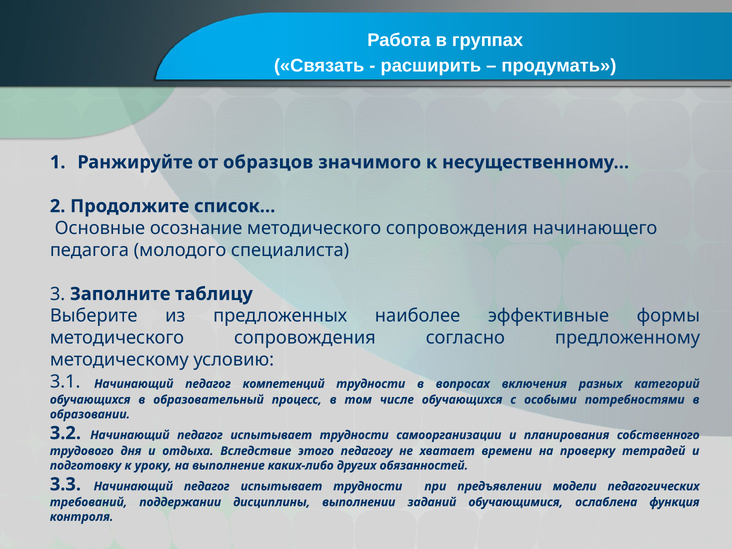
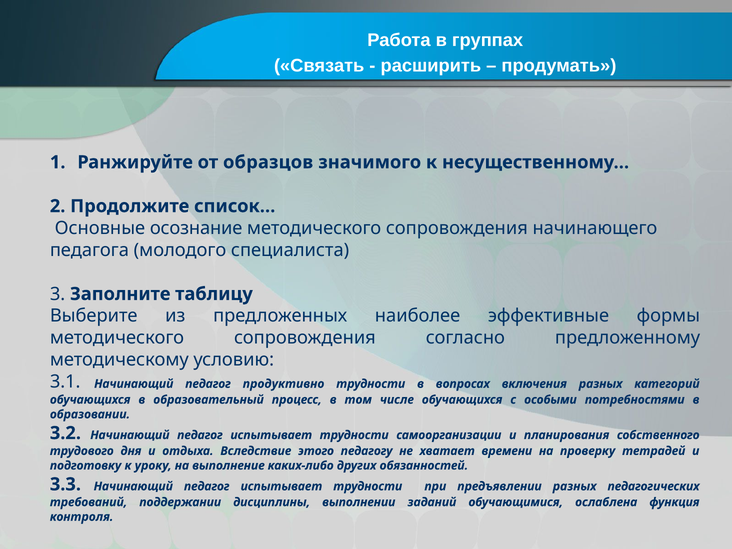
компетенций: компетенций -> продуктивно (284, 384)
предъявлении модели: модели -> разных (575, 486)
